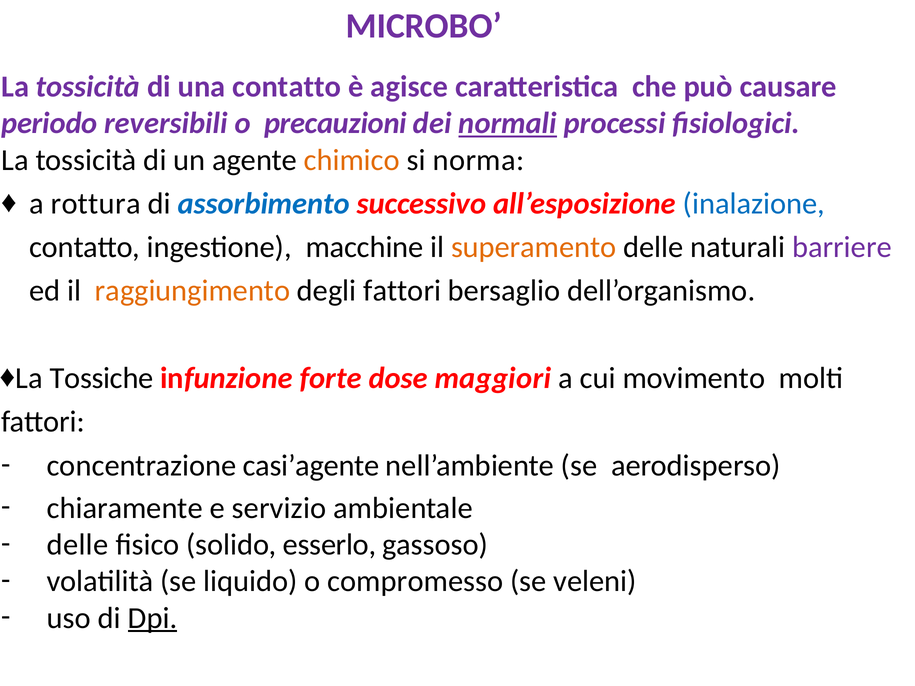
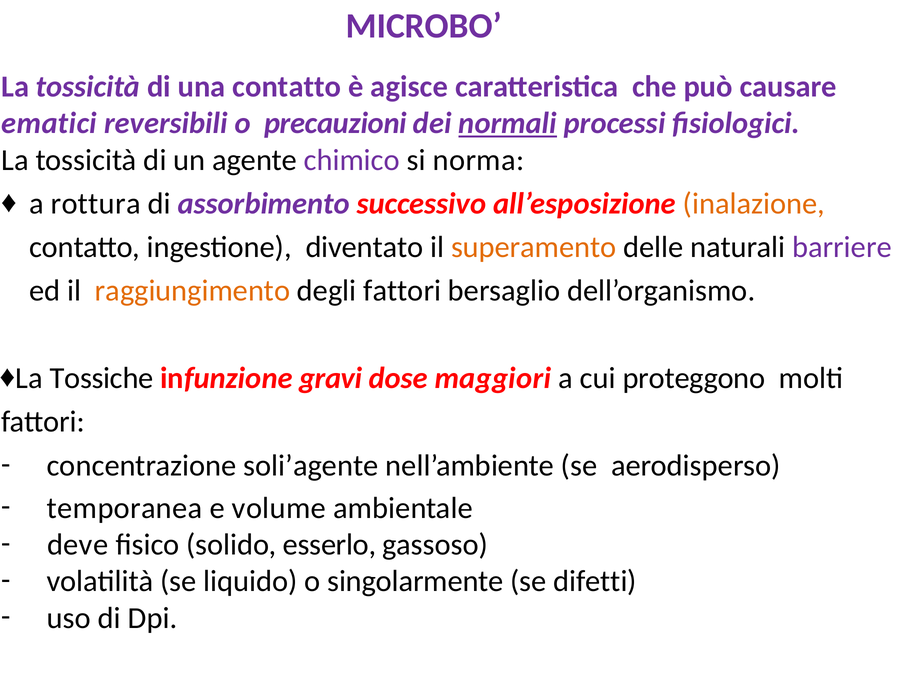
periodo: periodo -> ematici (49, 123)
chimico colour: orange -> purple (352, 160)
assorbimento colour: blue -> purple (264, 204)
inalazione colour: blue -> orange (754, 204)
macchine: macchine -> diventato (365, 247)
forte: forte -> gravi (331, 378)
movimento: movimento -> proteggono (694, 378)
casi’agente: casi’agente -> soli’agente (311, 466)
chiaramente: chiaramente -> temporanea (125, 508)
servizio: servizio -> volume (279, 508)
delle: delle -> deve (78, 545)
compromesso: compromesso -> singolarmente (415, 582)
veleni: veleni -> difetti (595, 582)
Dpi underline: present -> none (152, 618)
